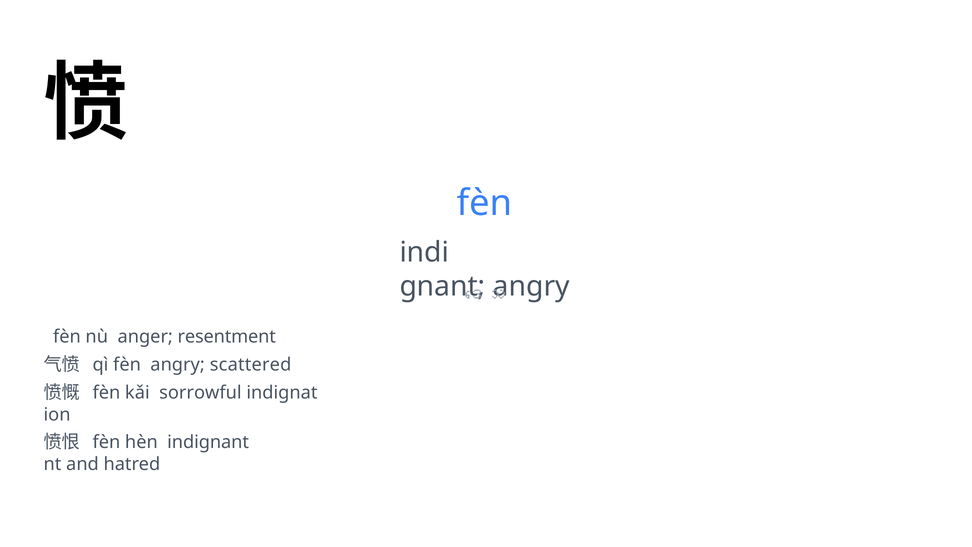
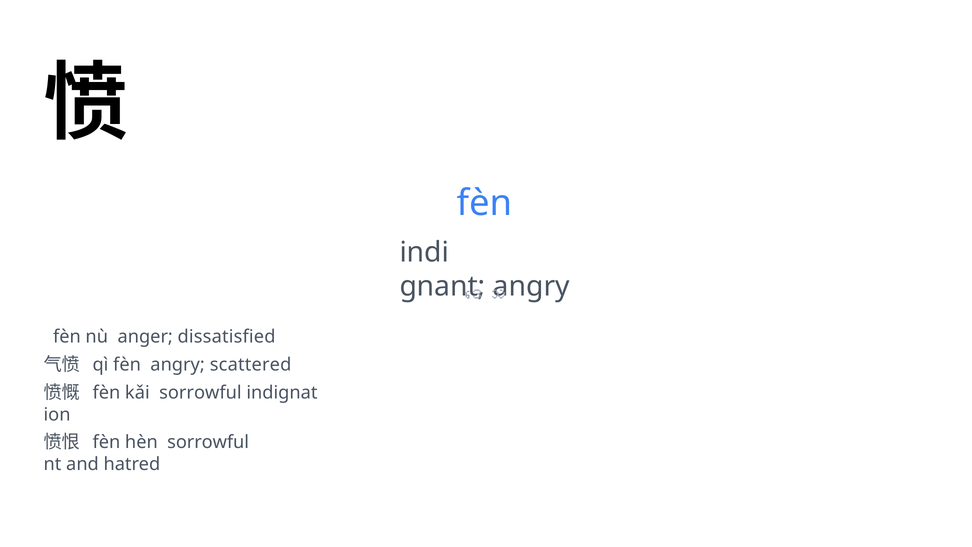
resentment: resentment -> dissatisfied (227, 337)
hèn indignant: indignant -> sorrowful (208, 442)
